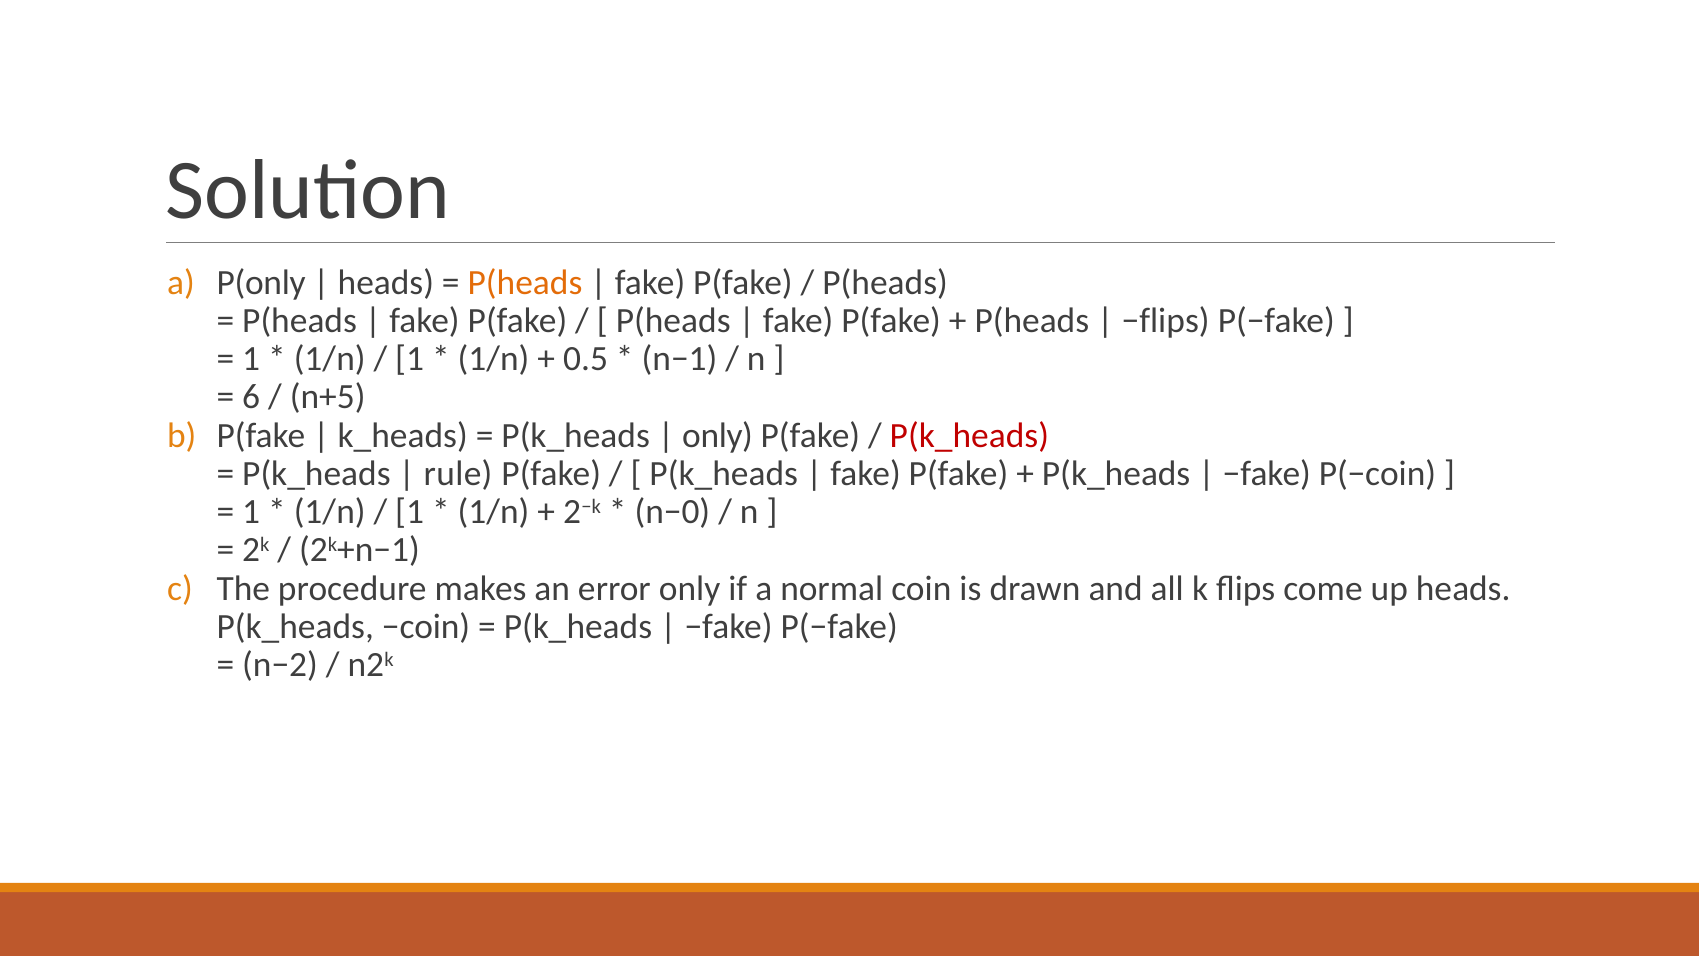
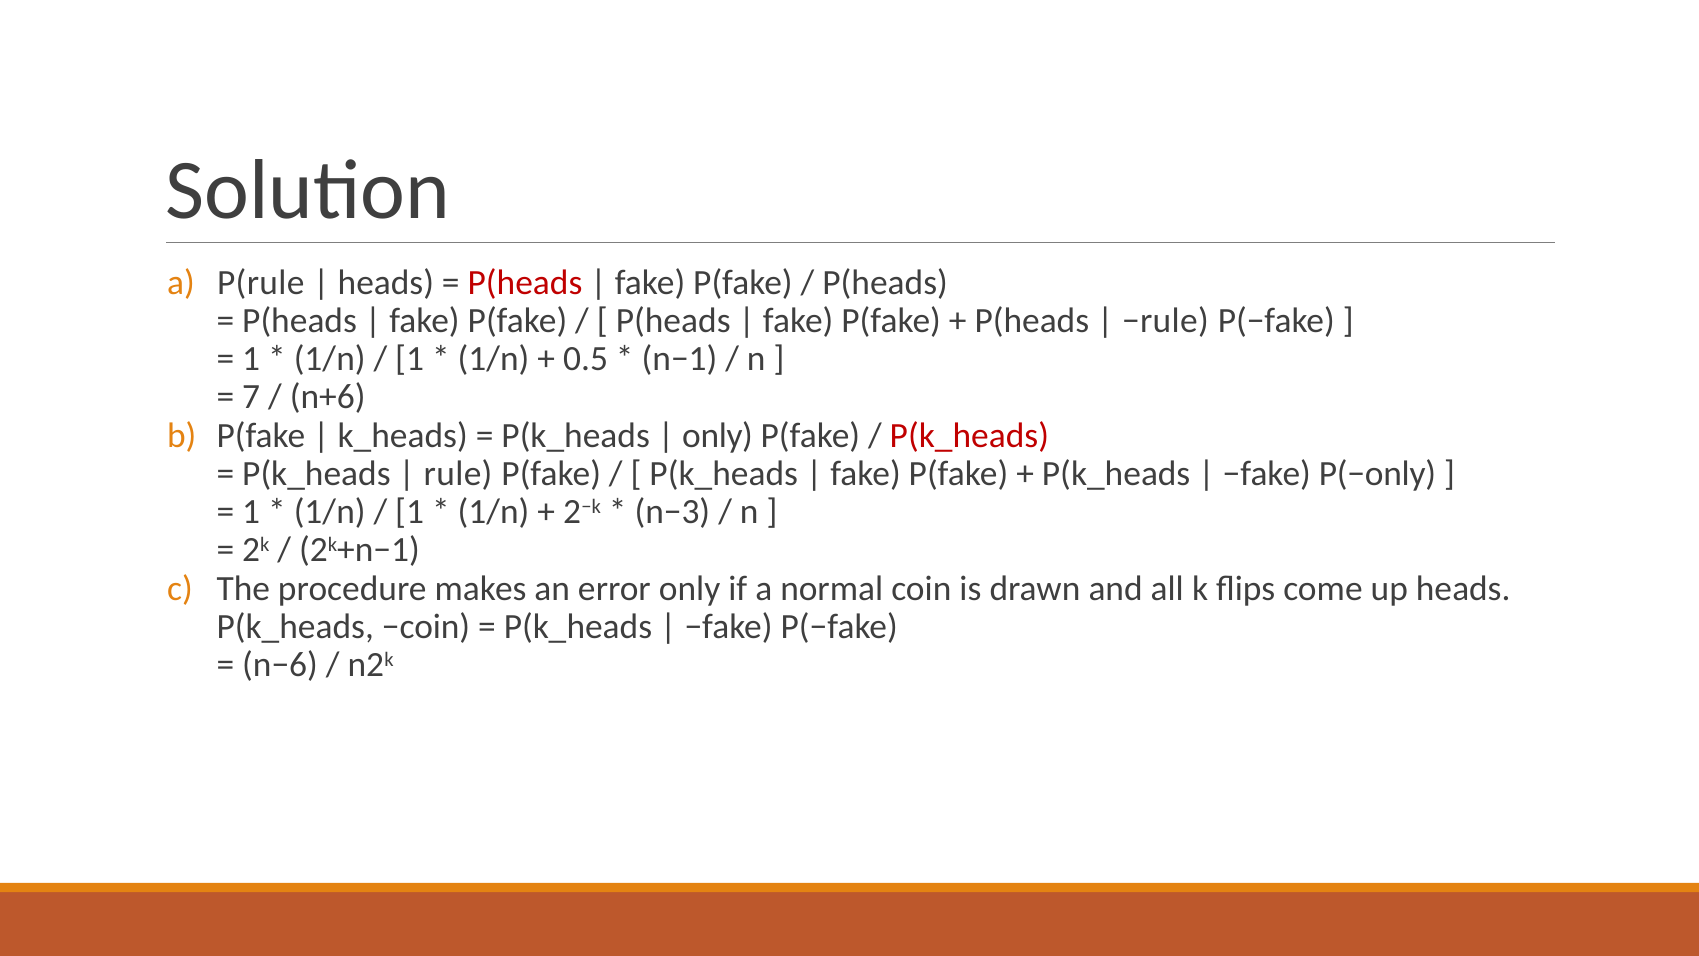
P(only: P(only -> P(rule (261, 282)
P(heads colour: orange -> red (525, 282)
−flips: −flips -> −rule (1165, 321)
6: 6 -> 7 (251, 397)
n+5: n+5 -> n+6 (328, 397)
P(−coin: P(−coin -> P(−only (1377, 474)
n−0: n−0 -> n−3 (672, 512)
n−2: n−2 -> n−6 (280, 665)
